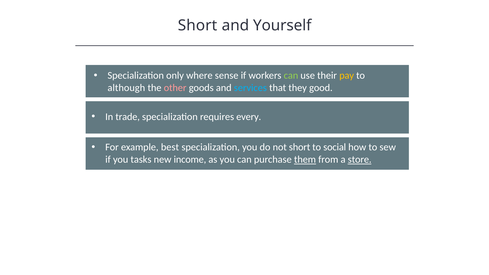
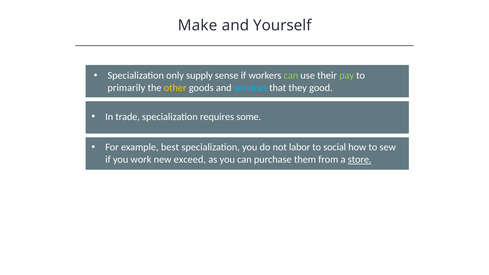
Short: Short -> Make (198, 26)
where: where -> supply (199, 76)
pay colour: yellow -> light green (347, 76)
although: although -> primarily (126, 88)
other colour: pink -> yellow (175, 88)
every: every -> some (249, 117)
not short: short -> labor (300, 147)
tasks: tasks -> work (141, 160)
income: income -> exceed (190, 160)
them underline: present -> none (305, 160)
